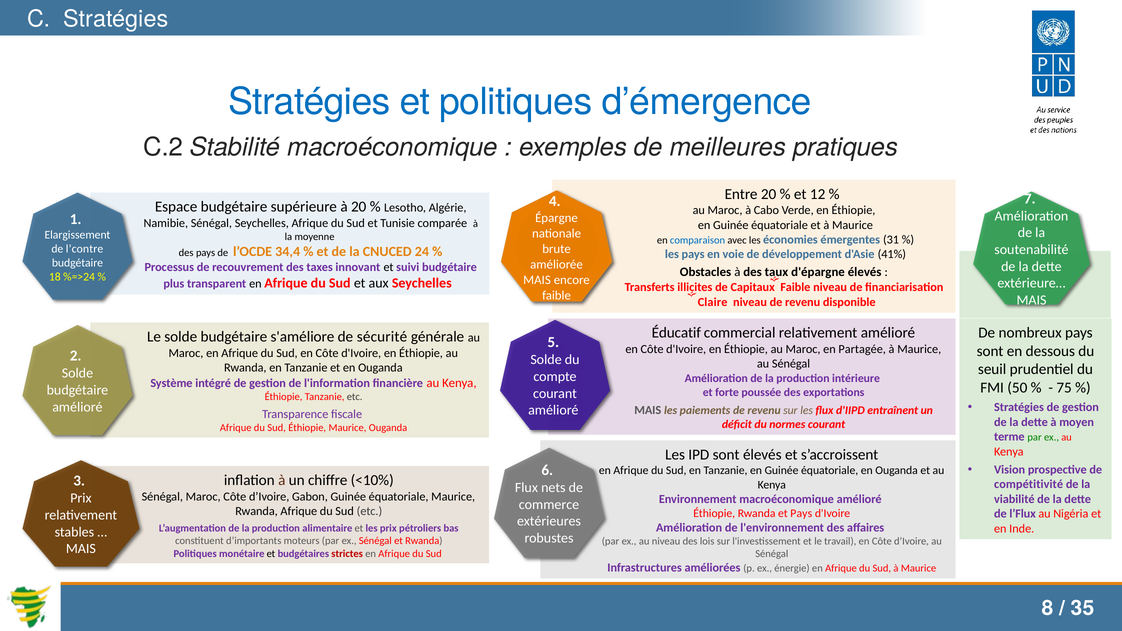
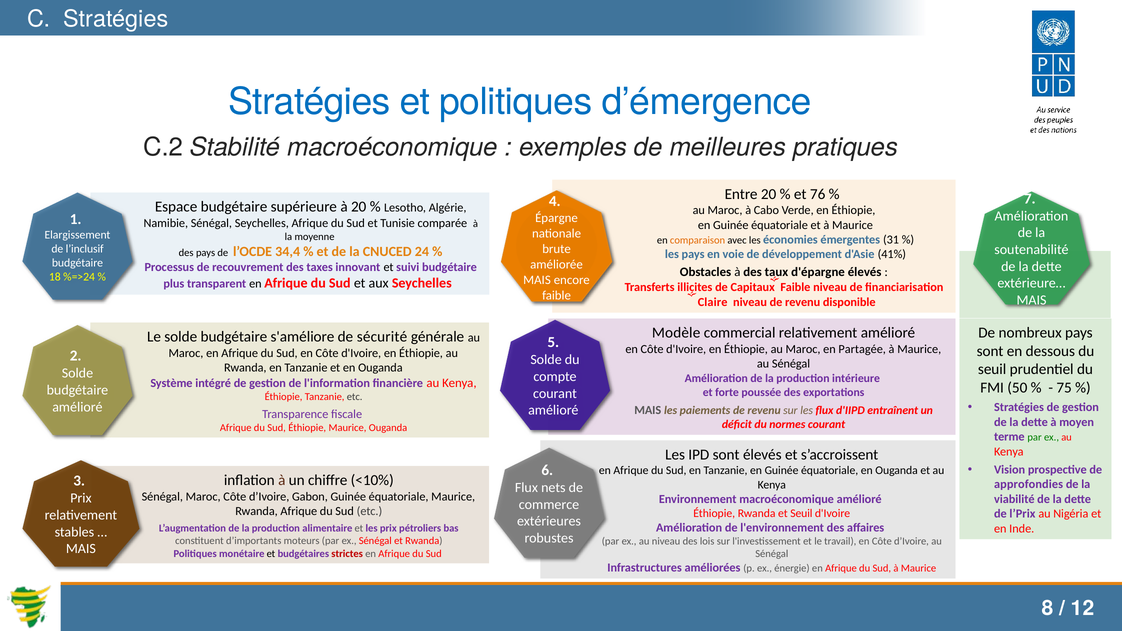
12: 12 -> 76 (818, 194)
comparaison colour: blue -> orange (698, 240)
l’contre: l’contre -> l’inclusif (85, 249)
Éducatif: Éducatif -> Modèle (676, 333)
compétitivité: compétitivité -> approfondies (1029, 485)
et Pays: Pays -> Seuil (801, 513)
l’Flux: l’Flux -> l’Prix (1022, 514)
35: 35 -> 12 (1083, 609)
